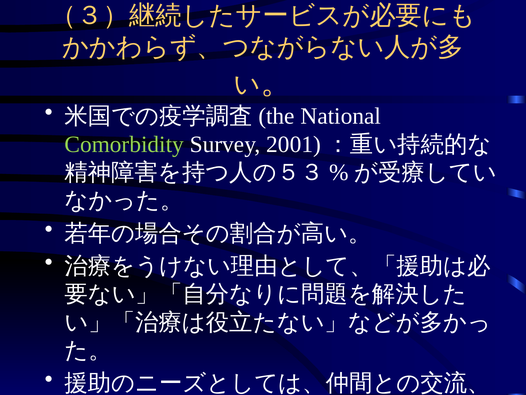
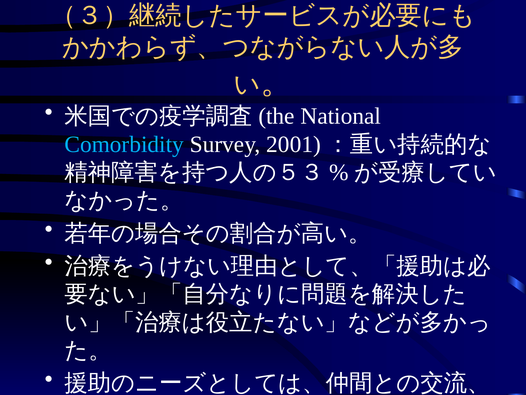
Comorbidity colour: light green -> light blue (124, 144)
